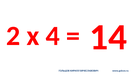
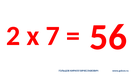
4: 4 -> 7 (53, 36)
14: 14 -> 56 (108, 37)
